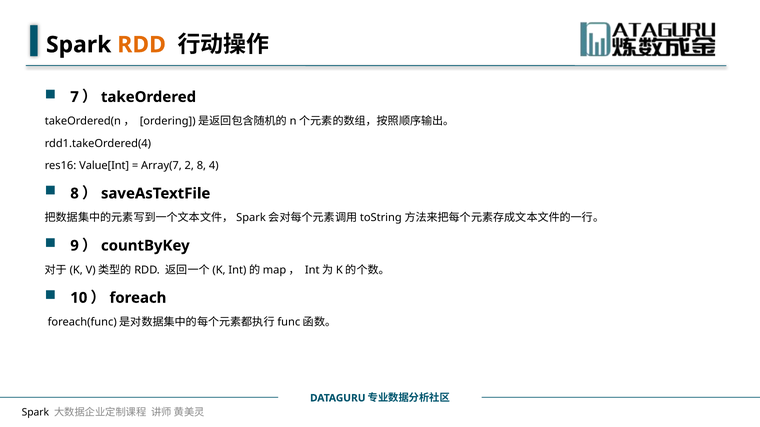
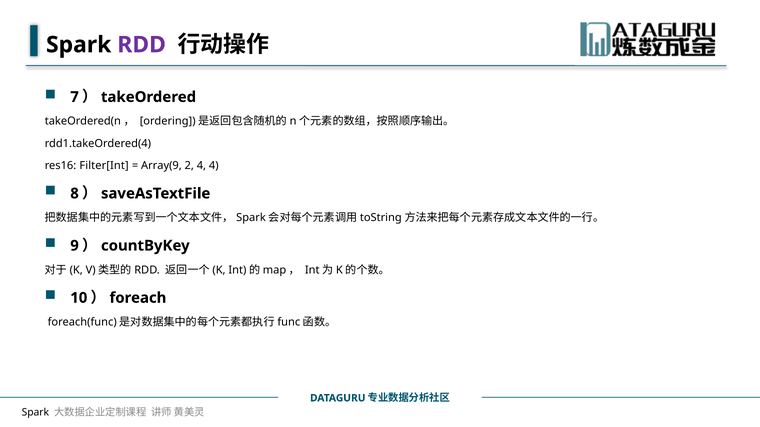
RDD colour: orange -> purple (142, 45)
Value[Int: Value[Int -> Filter[Int (104, 166)
Array(7: Array(7 -> Array(9 (161, 166)
2 8: 8 -> 4 (201, 166)
